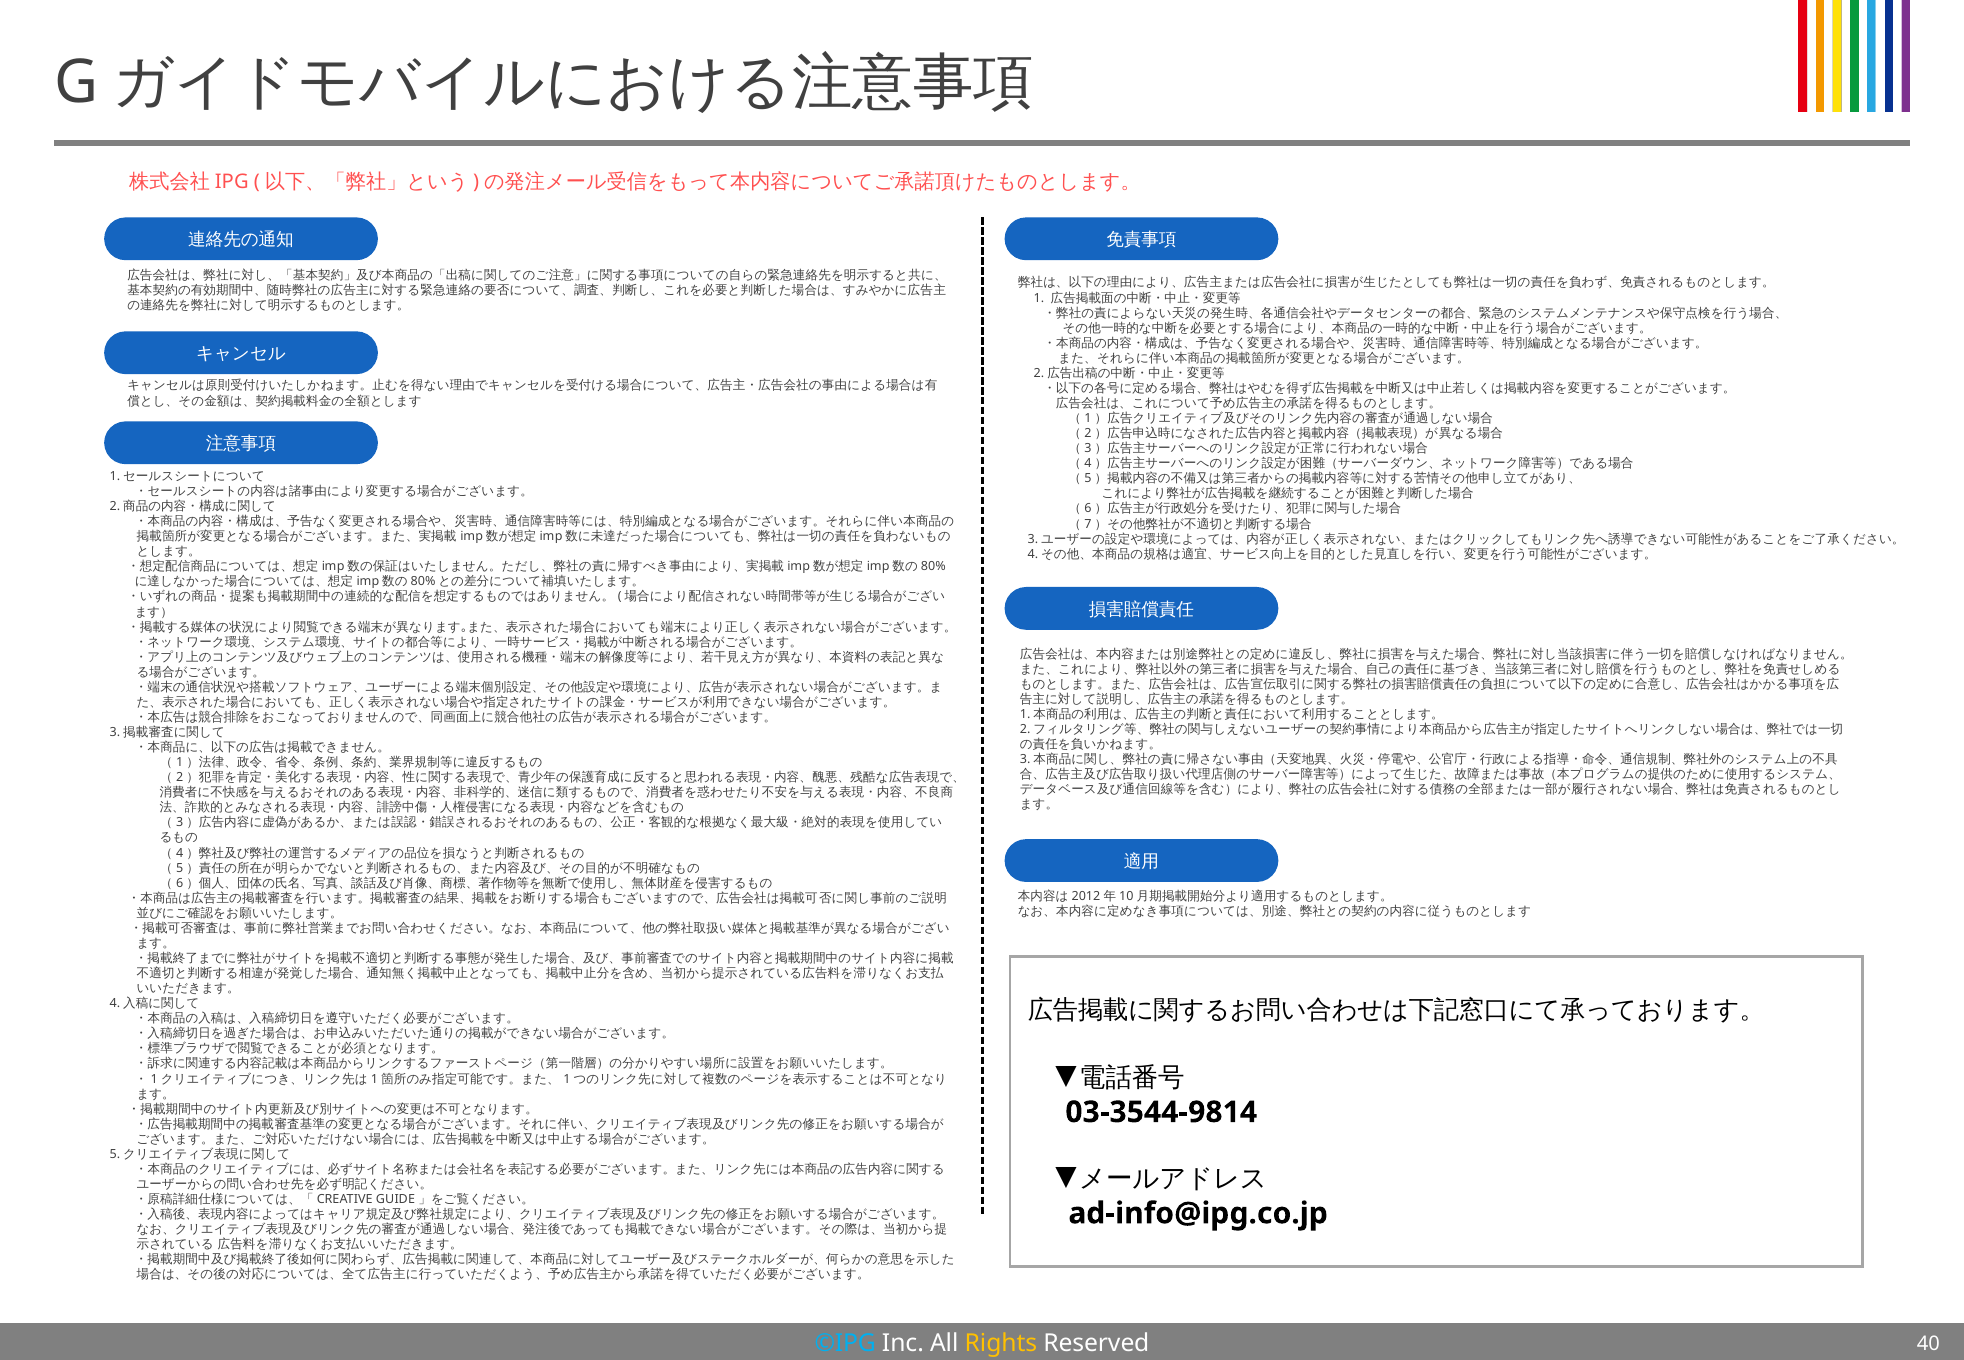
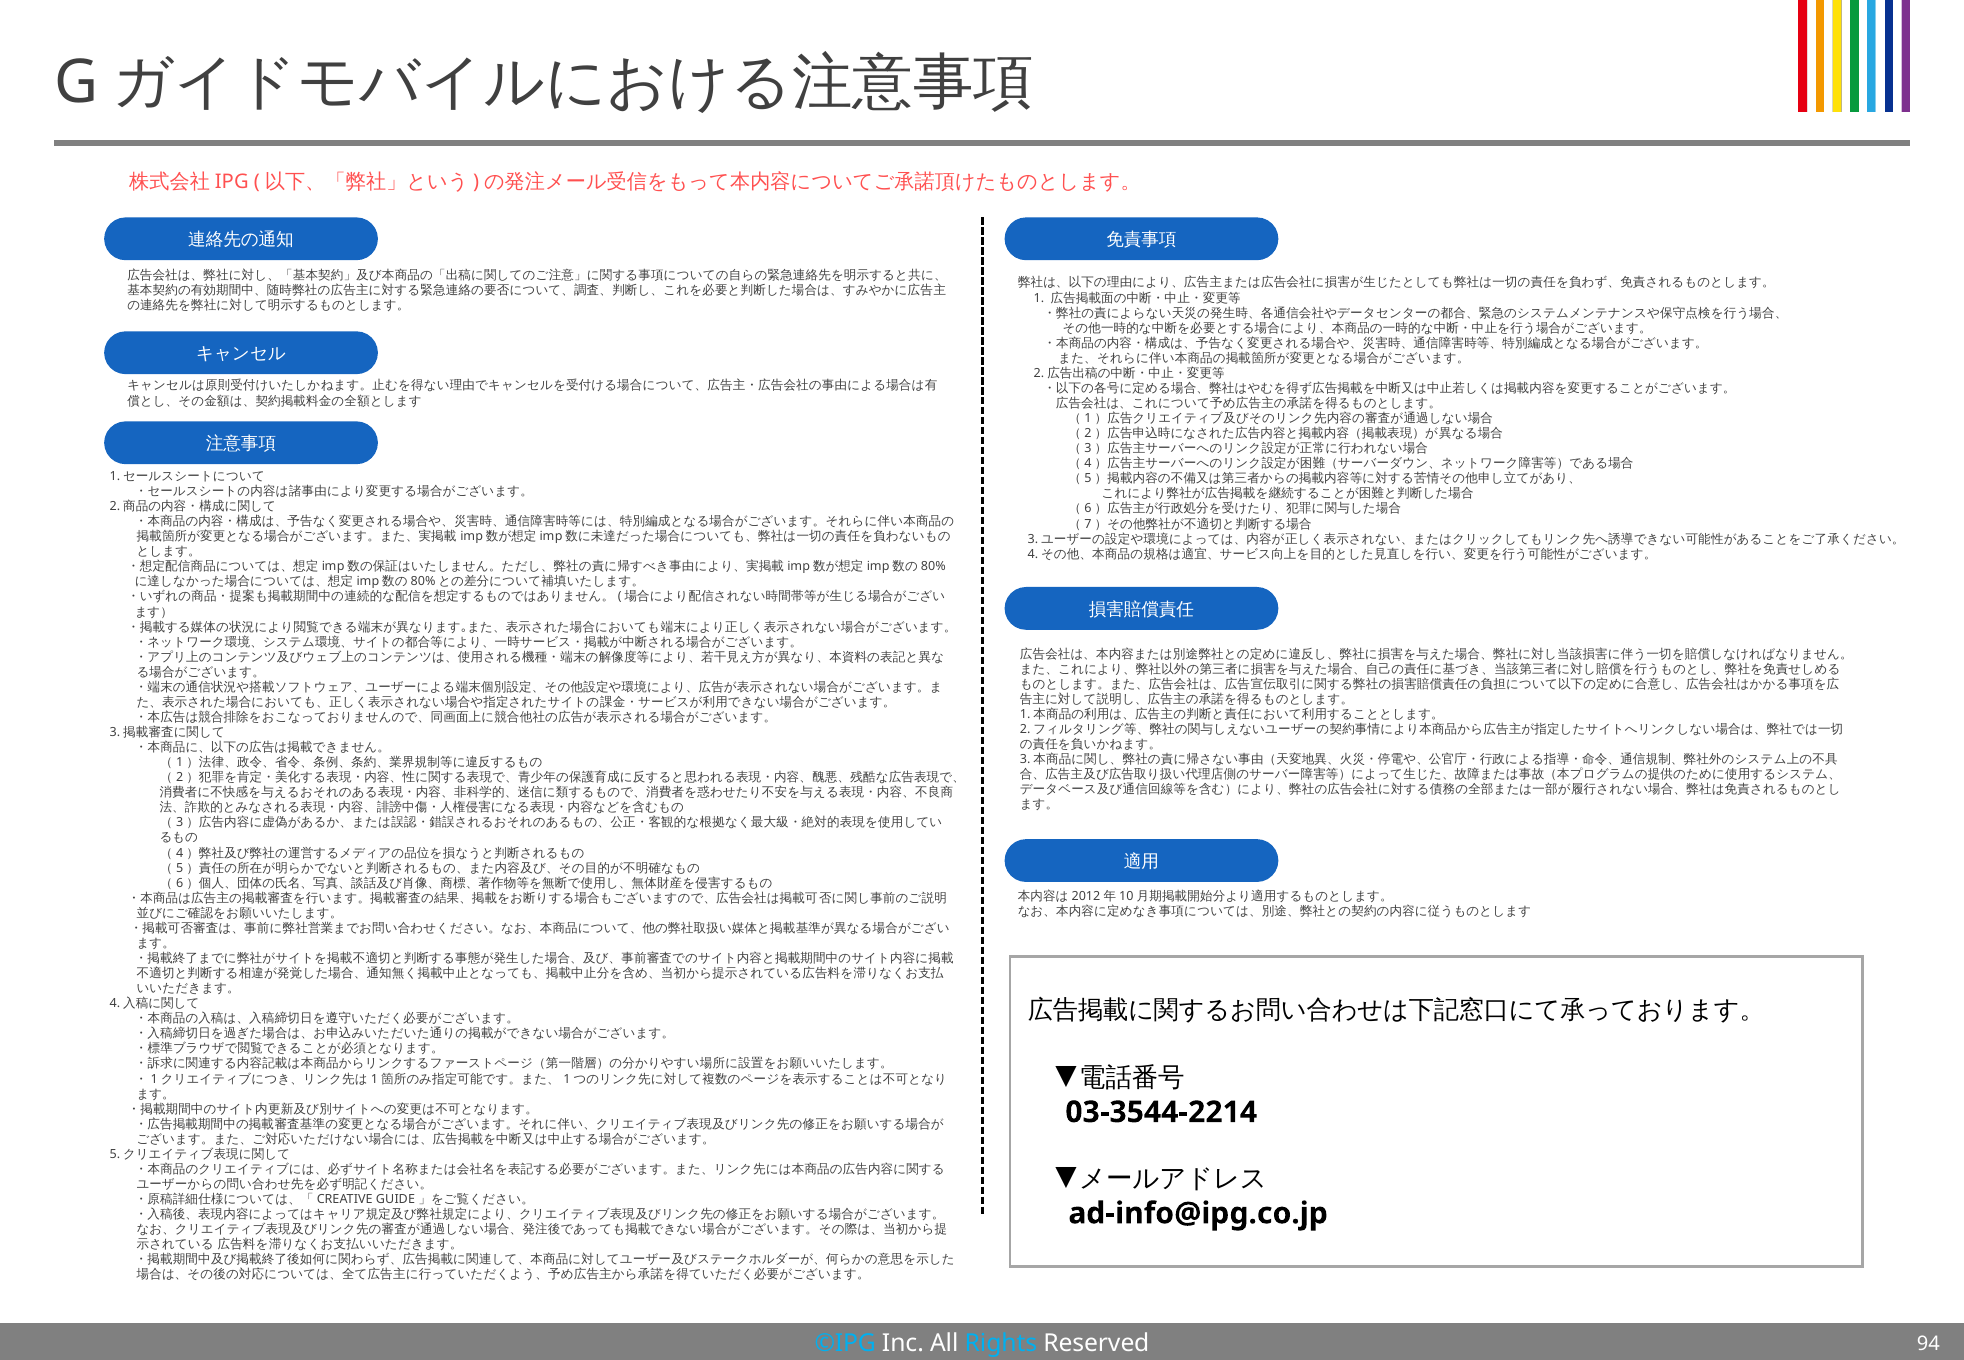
03-3544-9814: 03-3544-9814 -> 03-3544-2214 (1161, 1112)
Rights colour: yellow -> light blue (1001, 1343)
40: 40 -> 94 (1928, 1343)
